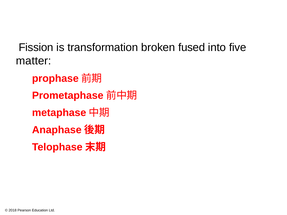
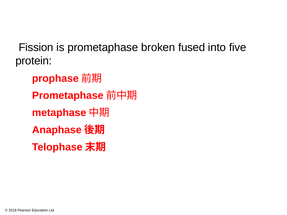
is transformation: transformation -> prometaphase (103, 47)
matter: matter -> protein (34, 61)
